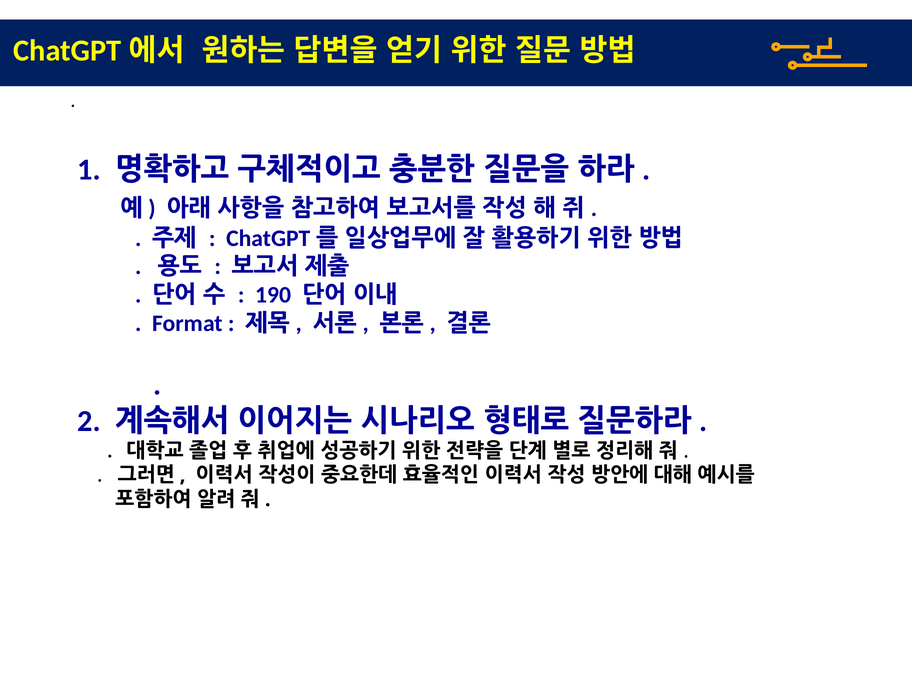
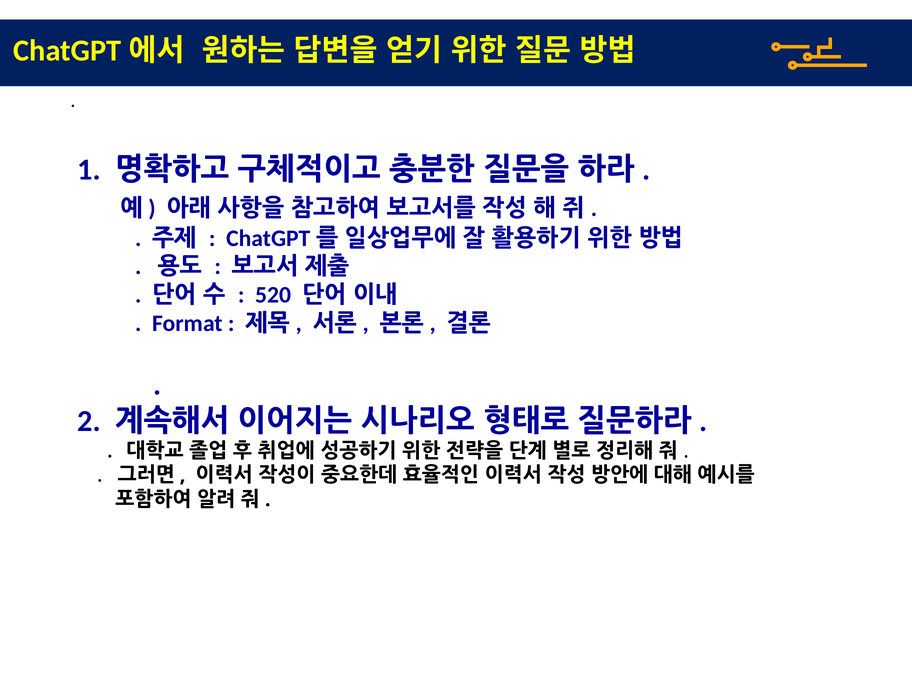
190: 190 -> 520 (273, 295)
